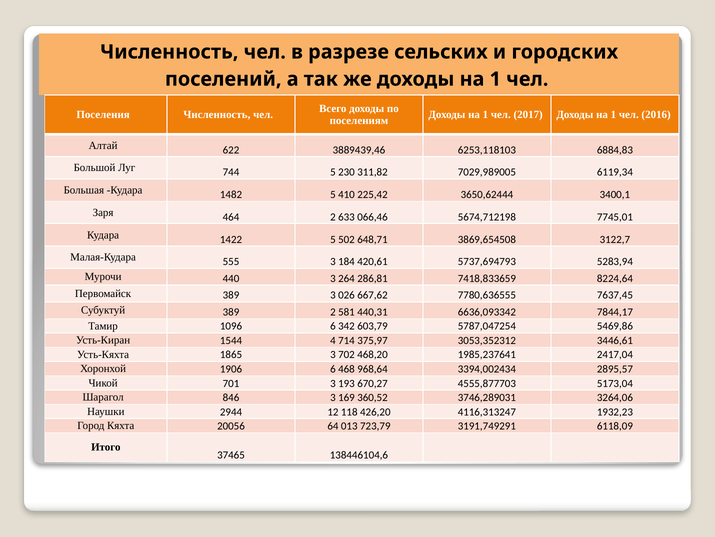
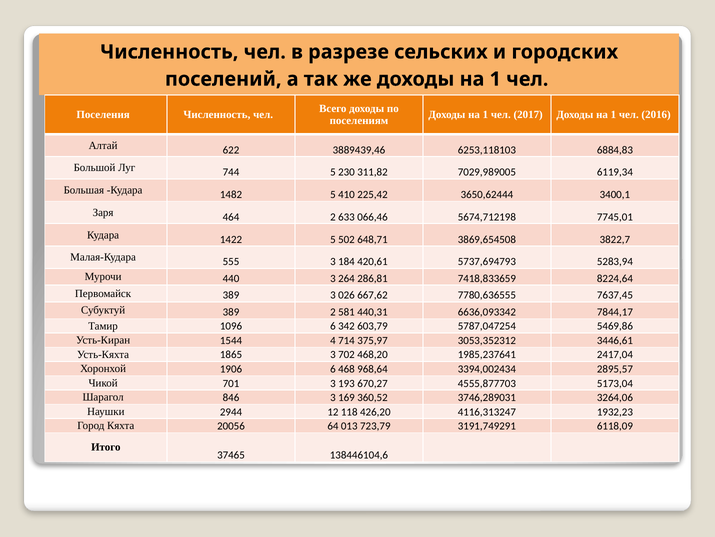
3122,7: 3122,7 -> 3822,7 (615, 239)
